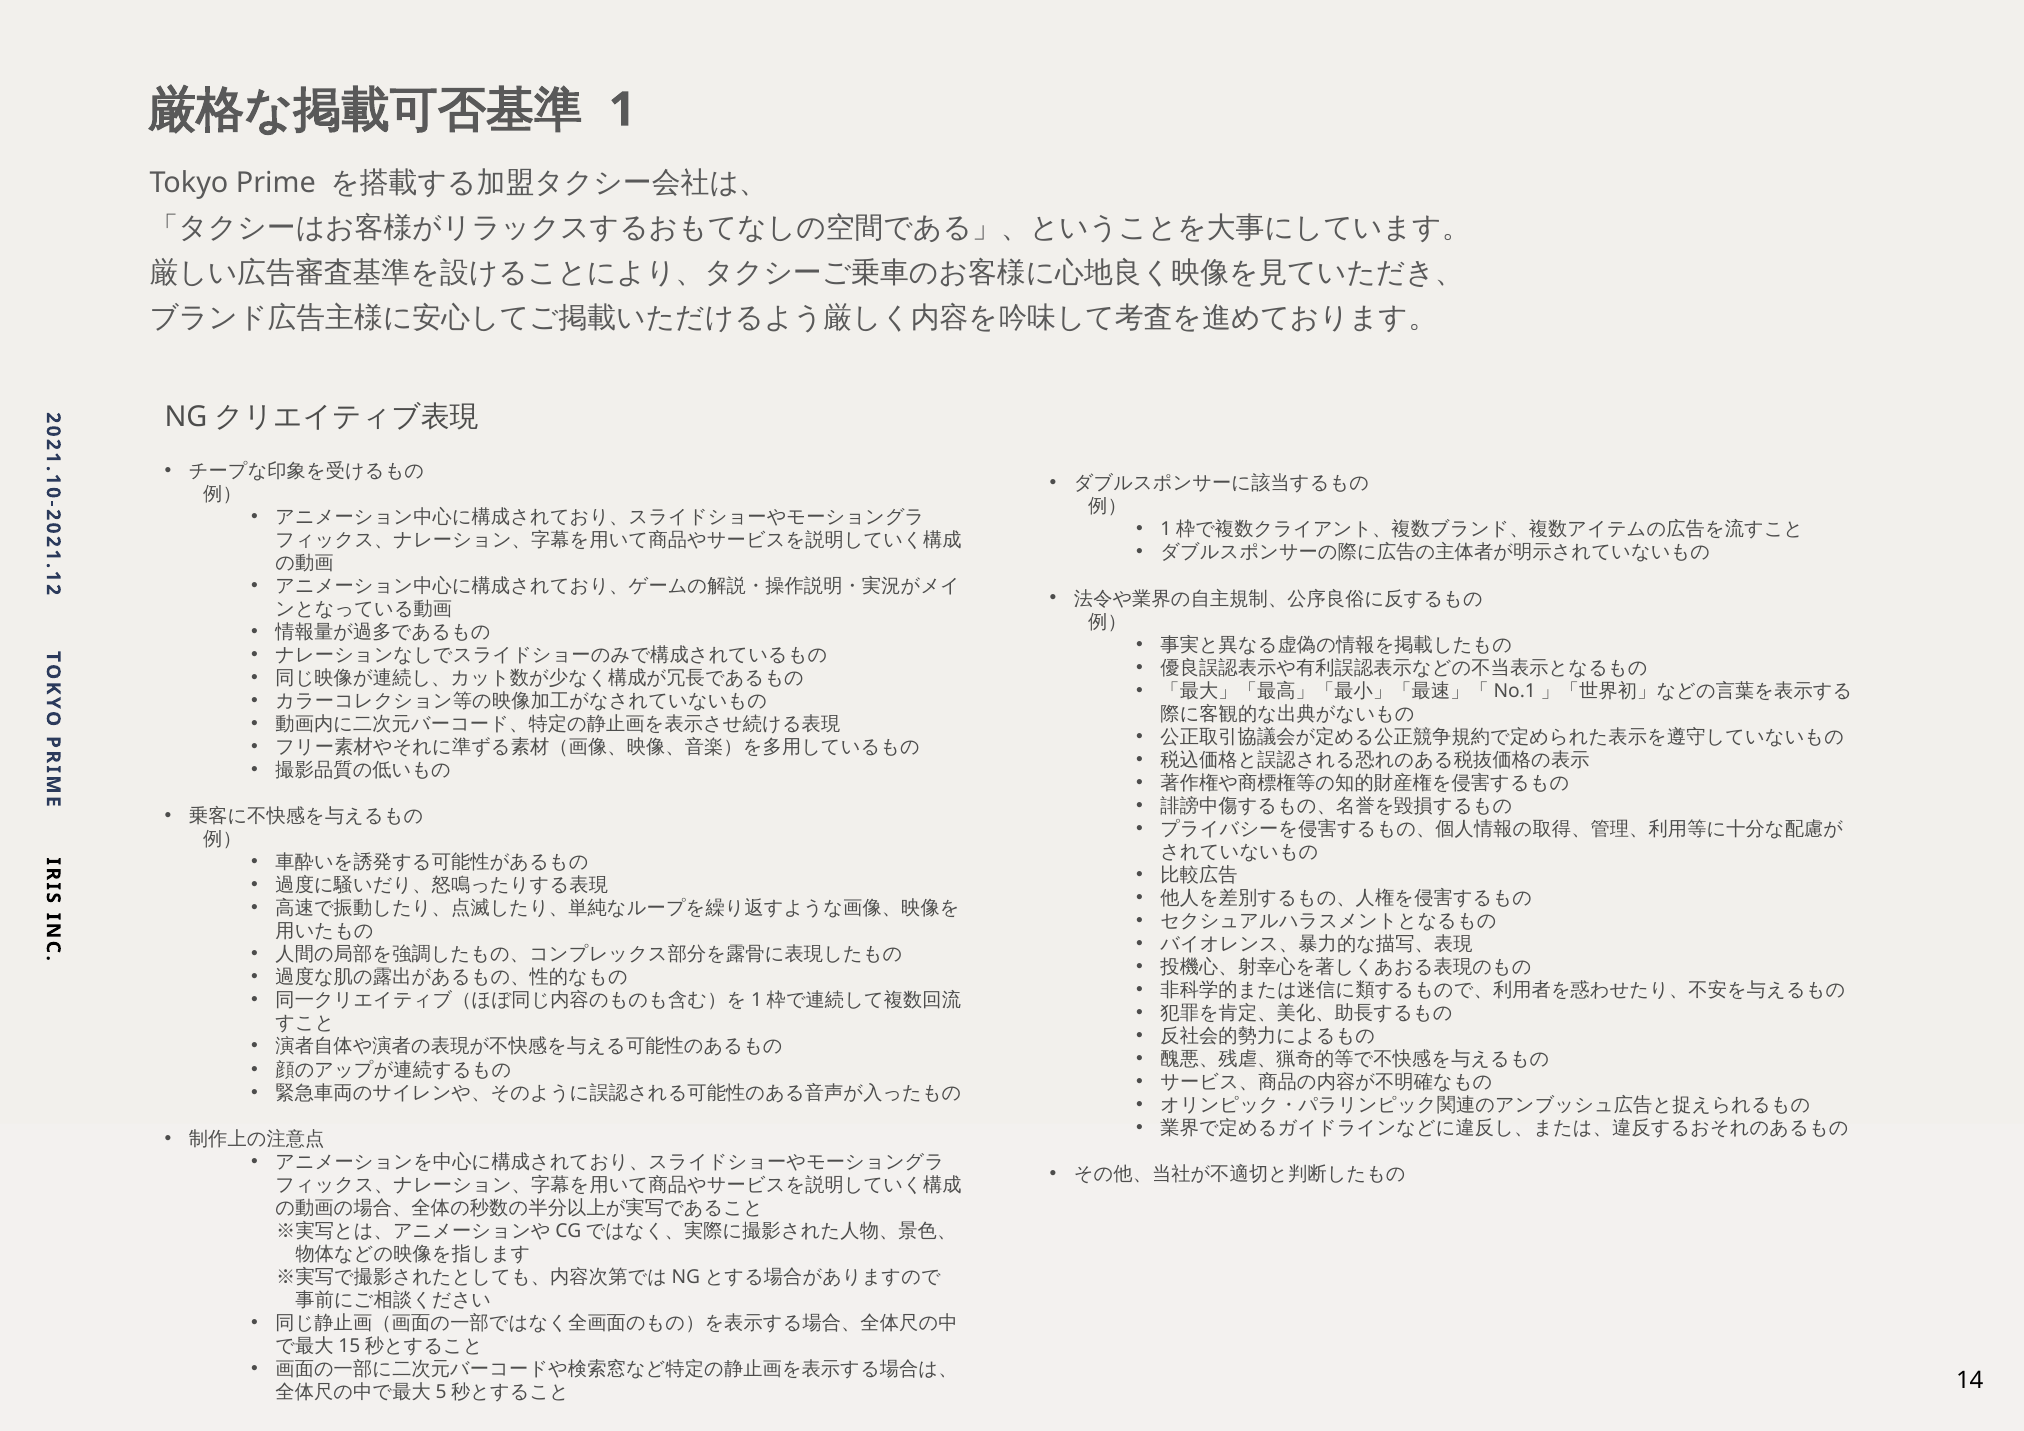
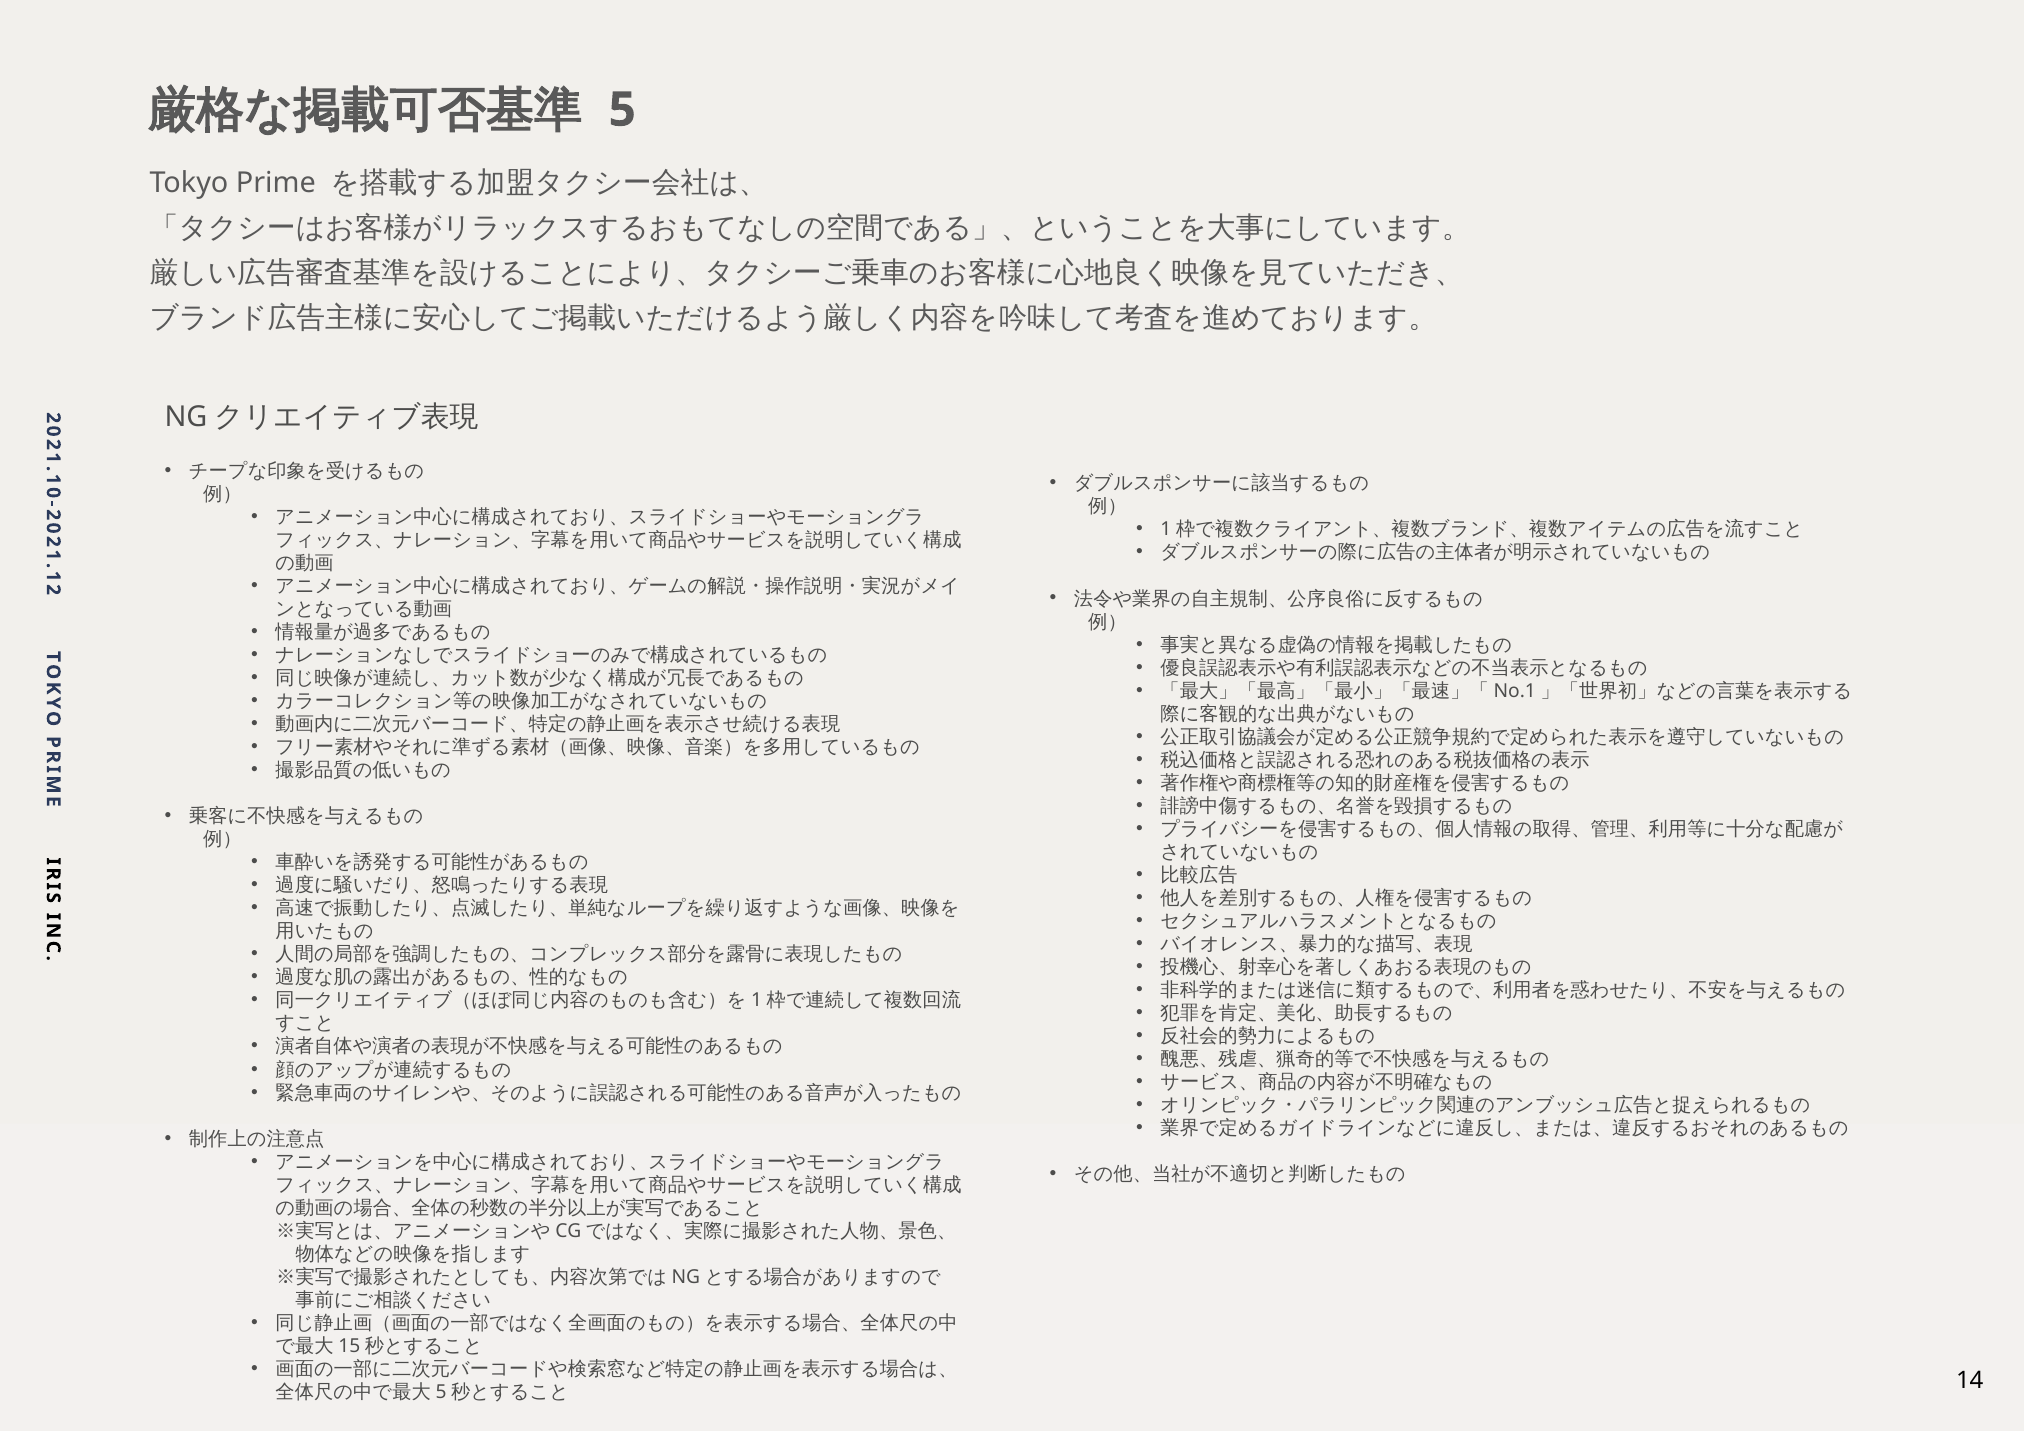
1: 1 -> 5 (622, 110)
